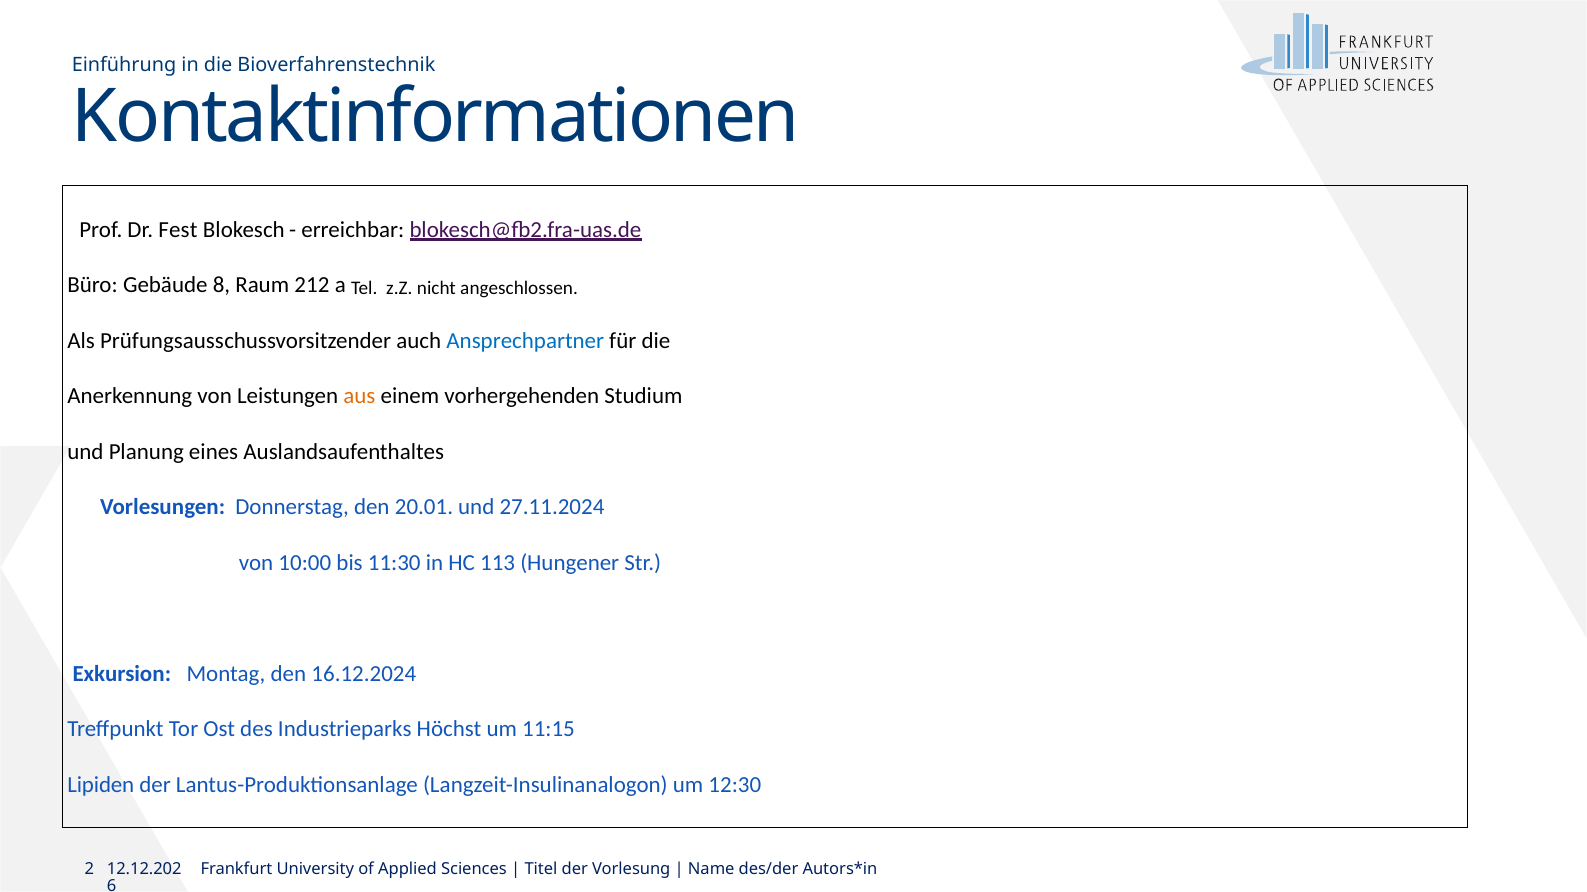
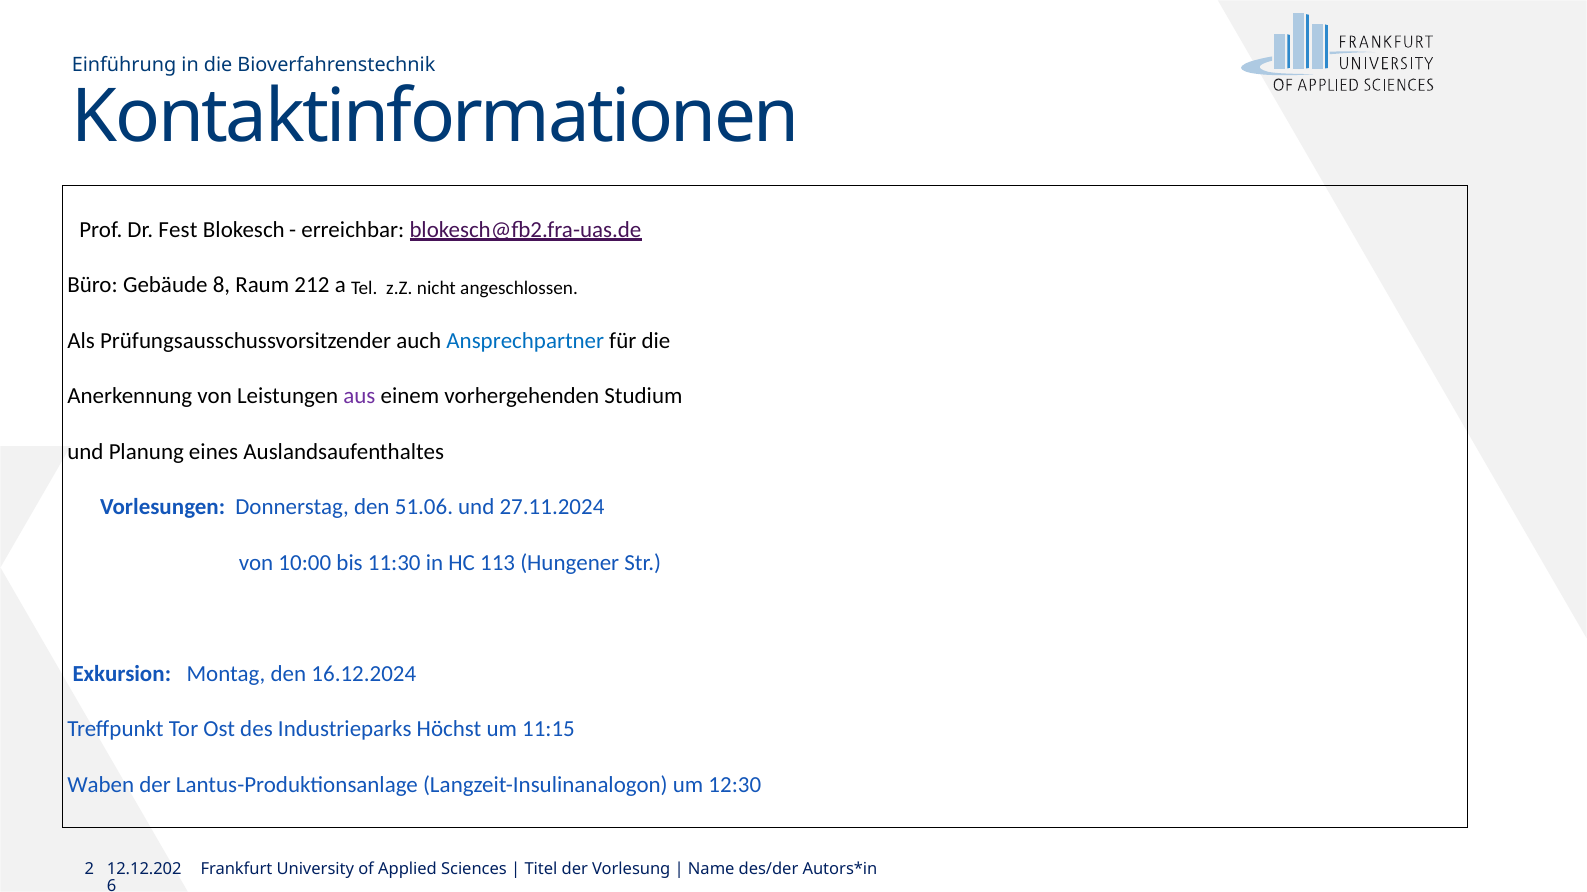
aus colour: orange -> purple (359, 396)
20.01: 20.01 -> 51.06 (424, 507)
Lipiden: Lipiden -> Waben (101, 785)
